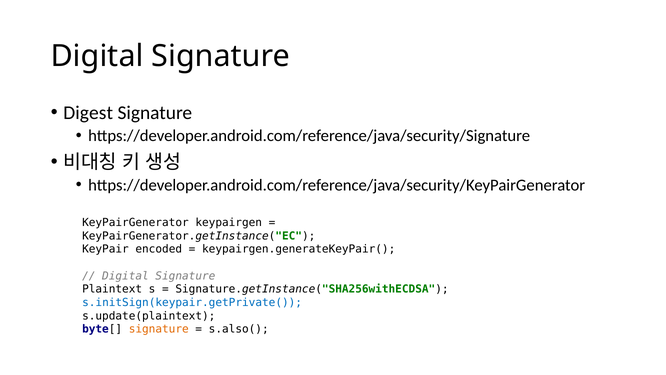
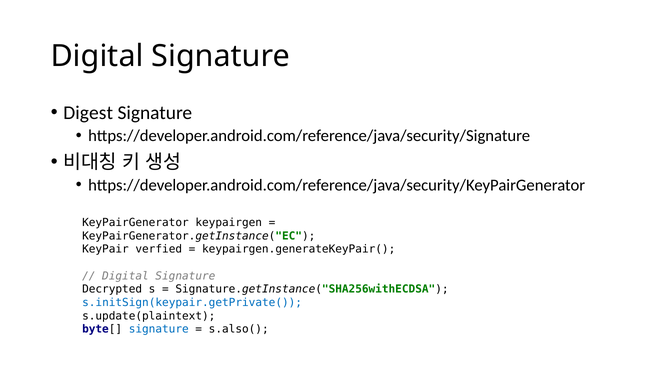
encoded: encoded -> verfied (159, 249)
Plaintext: Plaintext -> Decrypted (112, 289)
signature colour: orange -> blue (159, 329)
